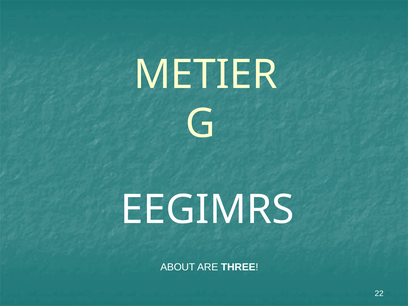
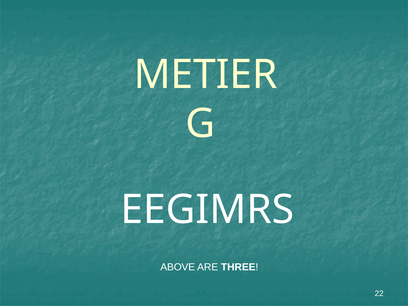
ABOUT: ABOUT -> ABOVE (178, 267)
